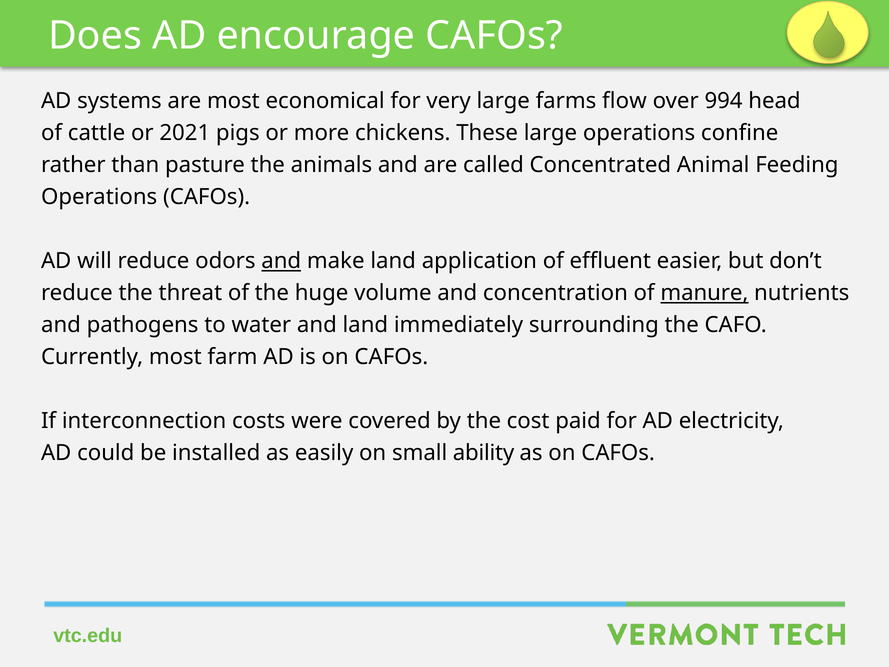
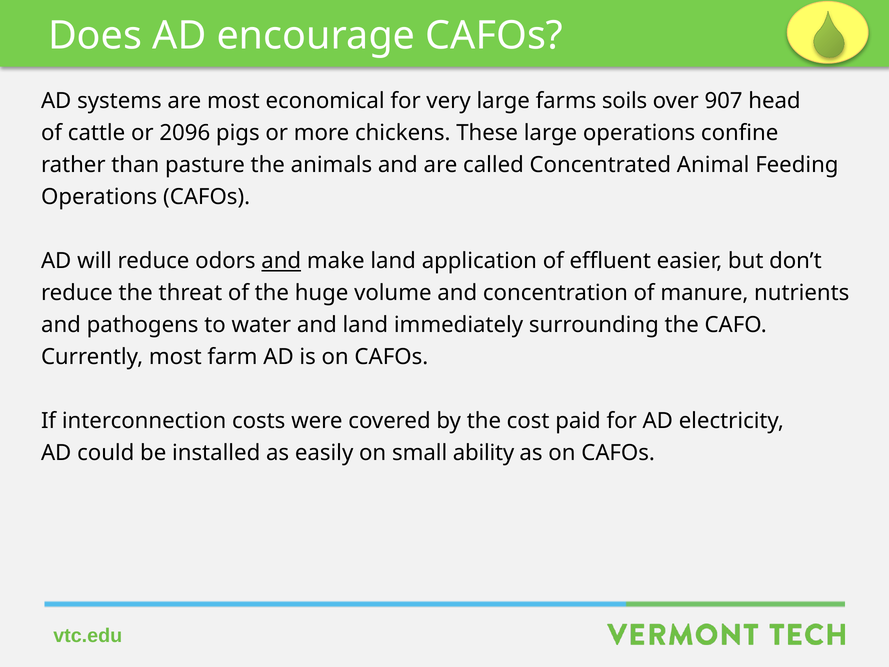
flow: flow -> soils (625, 101)
994: 994 -> 907 (724, 101)
2021: 2021 -> 2096 (185, 133)
manure underline: present -> none (704, 293)
